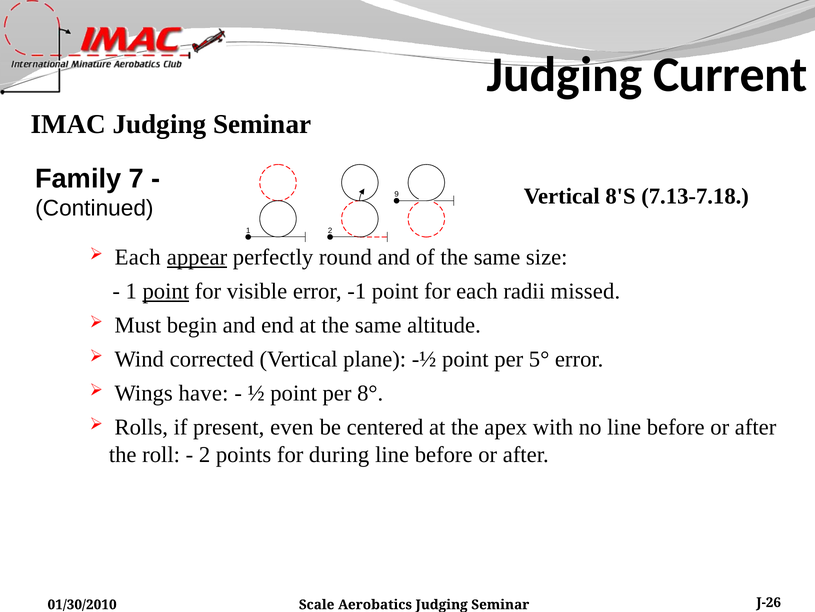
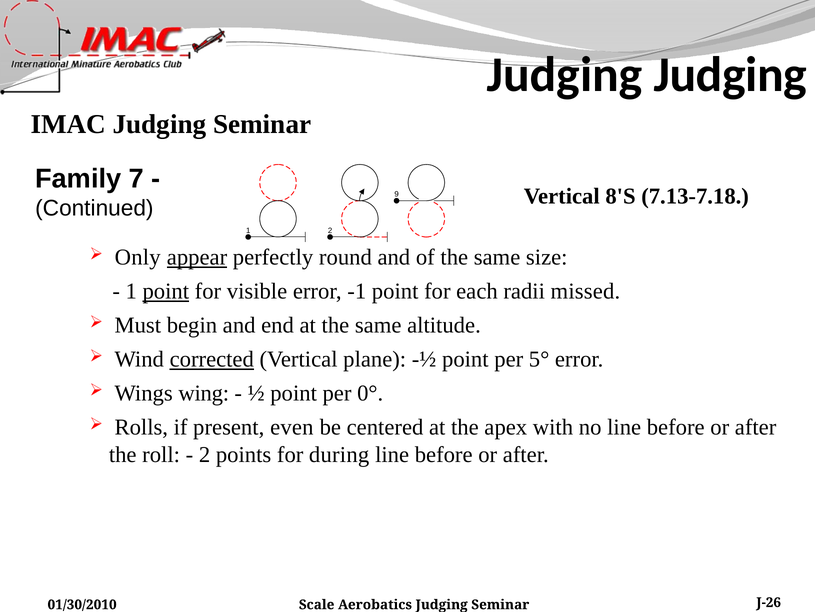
Judging Current: Current -> Judging (730, 75)
Each: Each -> Only (138, 257)
corrected underline: none -> present (212, 359)
have: have -> wing (204, 393)
8°: 8° -> 0° (370, 393)
